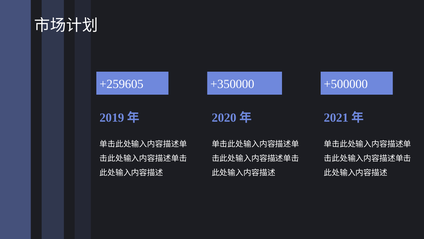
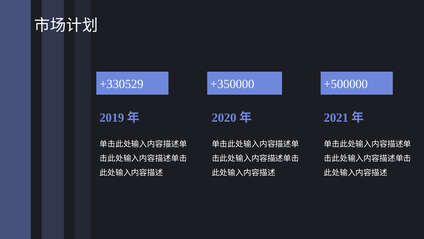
+259605: +259605 -> +330529 (122, 84)
